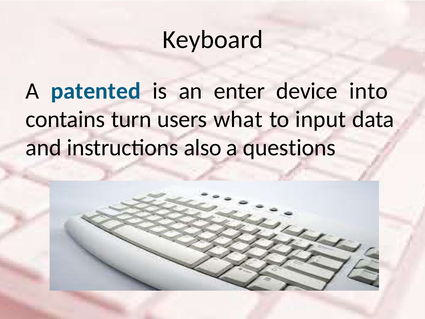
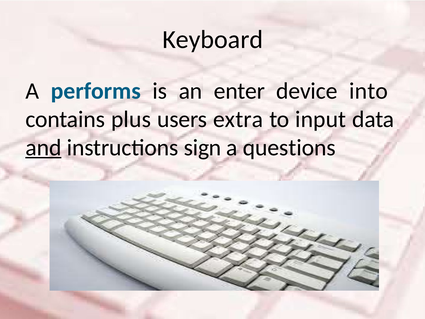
patented: patented -> performs (96, 91)
turn: turn -> plus (131, 119)
what: what -> extra (238, 119)
and underline: none -> present (44, 147)
also: also -> sign (203, 147)
